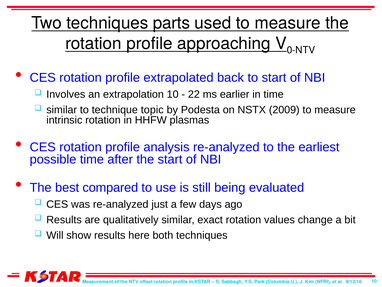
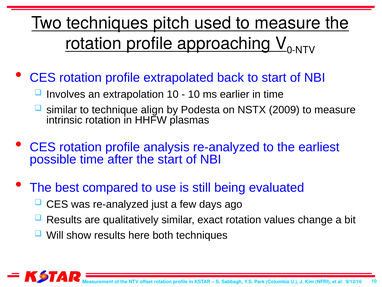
parts: parts -> pitch (171, 23)
22: 22 -> 10 (194, 94)
topic: topic -> align (152, 110)
